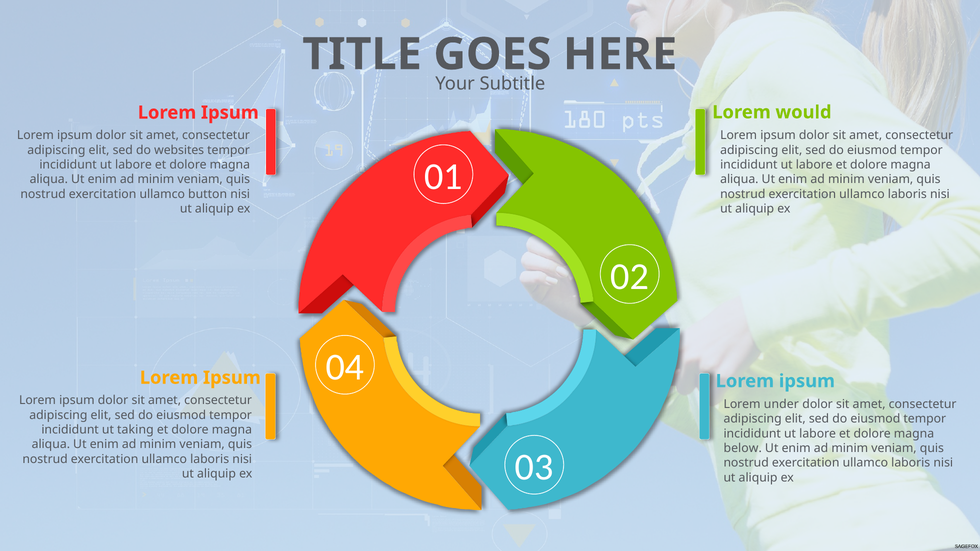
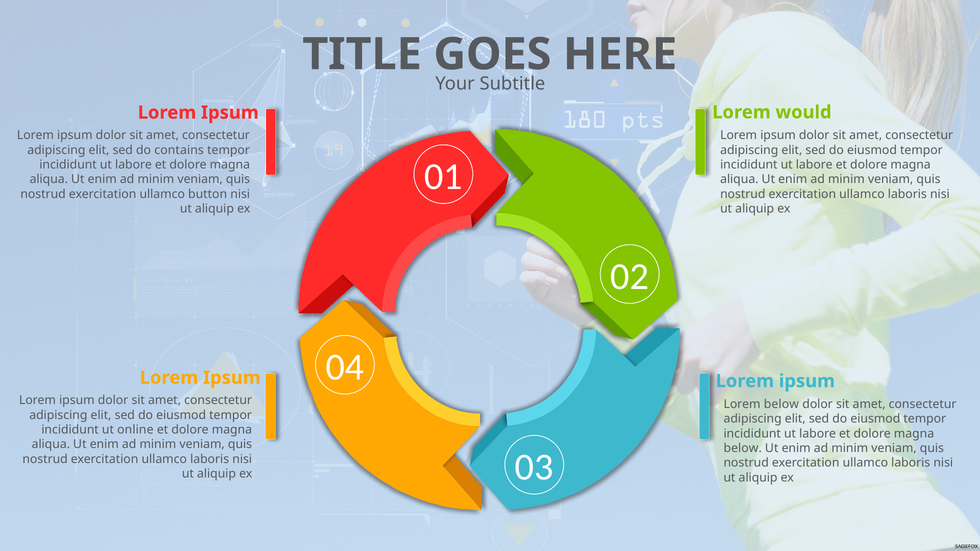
websites: websites -> contains (179, 150)
Lorem under: under -> below (781, 404)
taking: taking -> online (135, 430)
